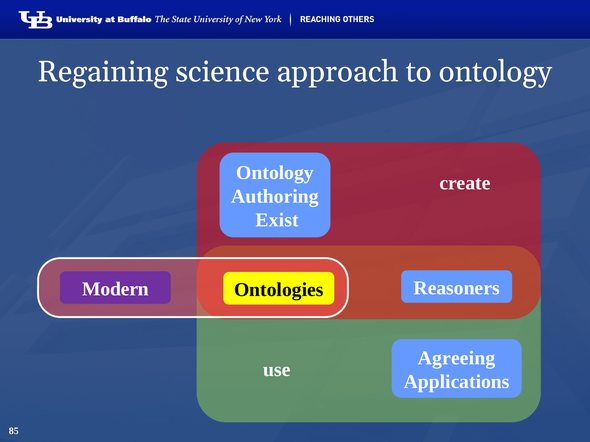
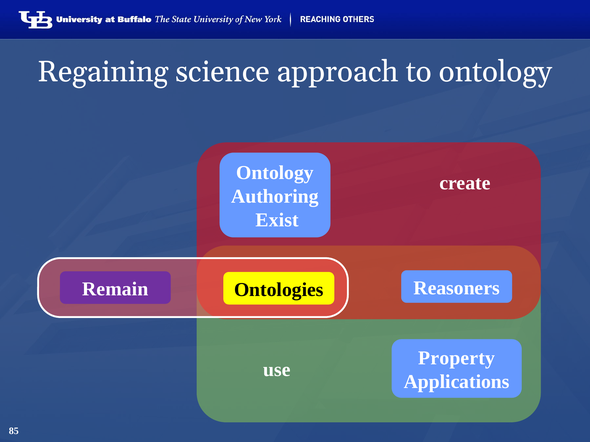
Modern: Modern -> Remain (115, 289)
Agreeing: Agreeing -> Property (457, 358)
